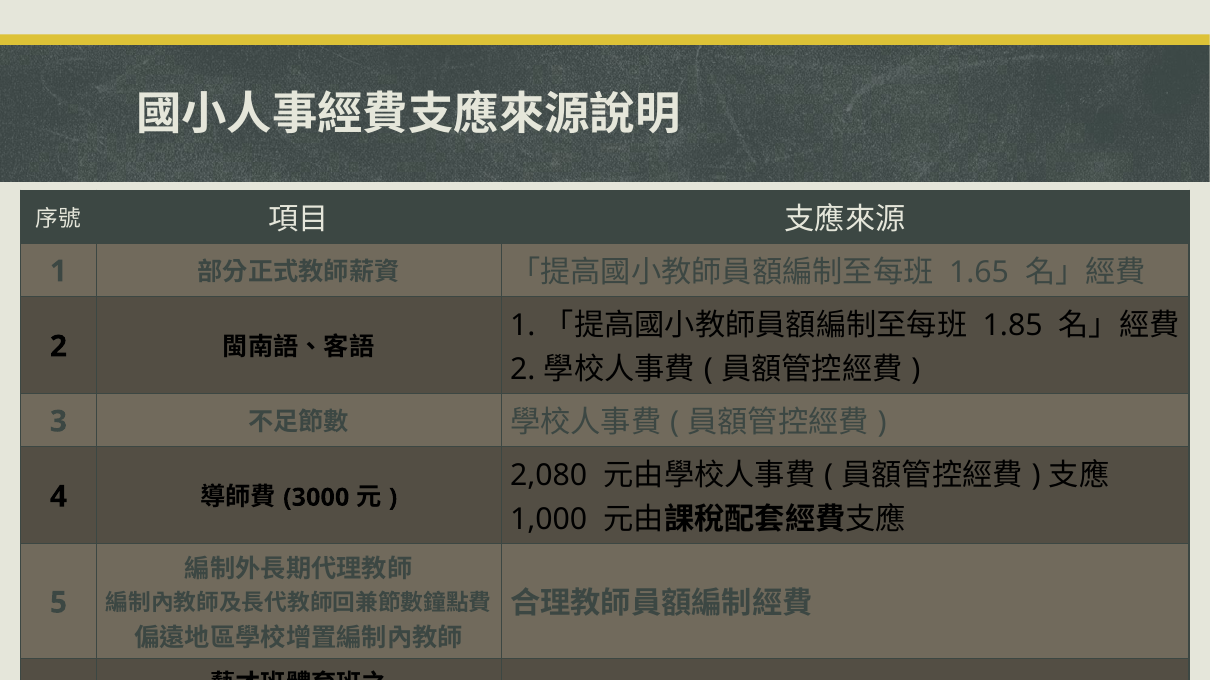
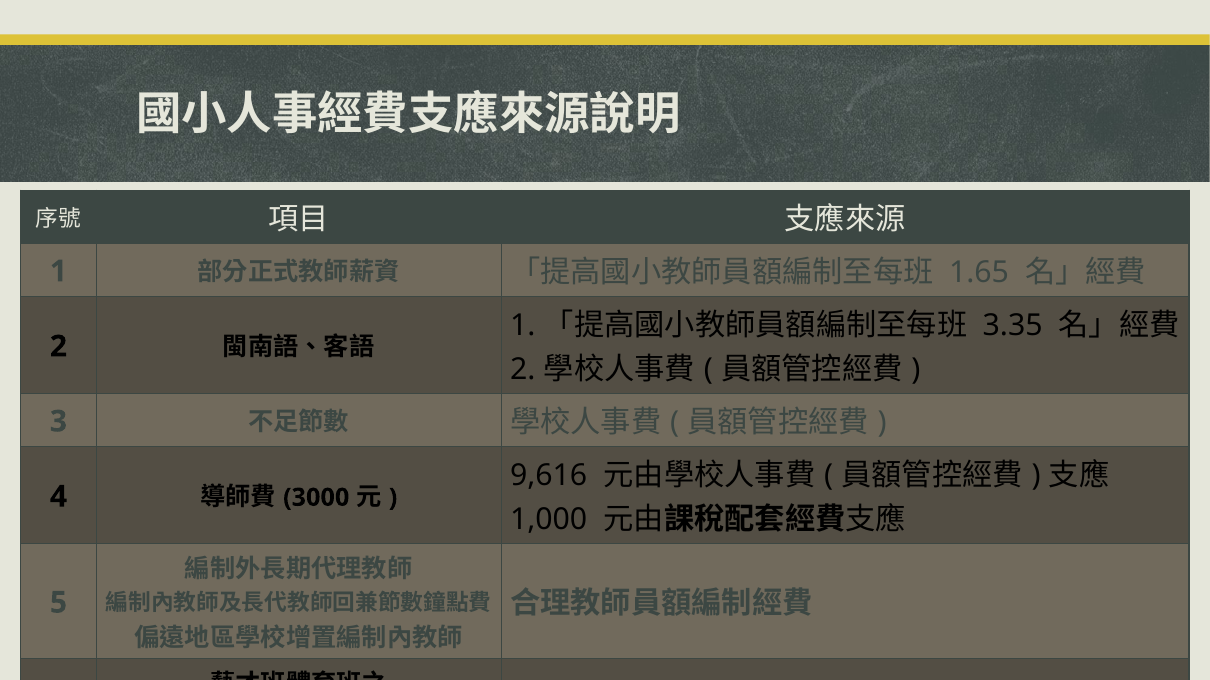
1.85: 1.85 -> 3.35 (1013, 326)
2,080: 2,080 -> 9,616 (549, 476)
